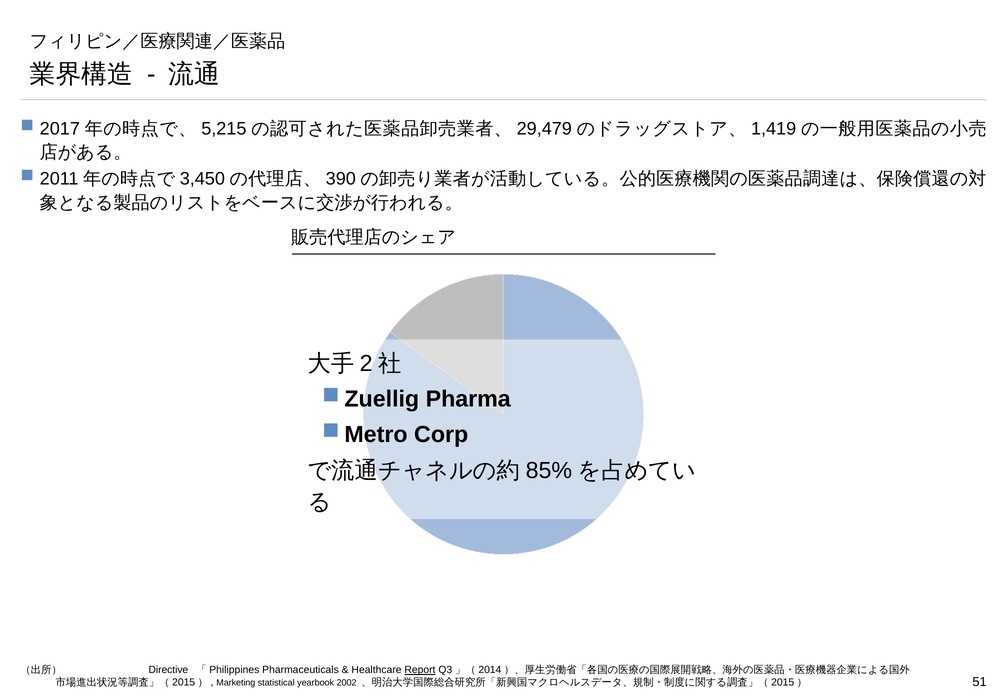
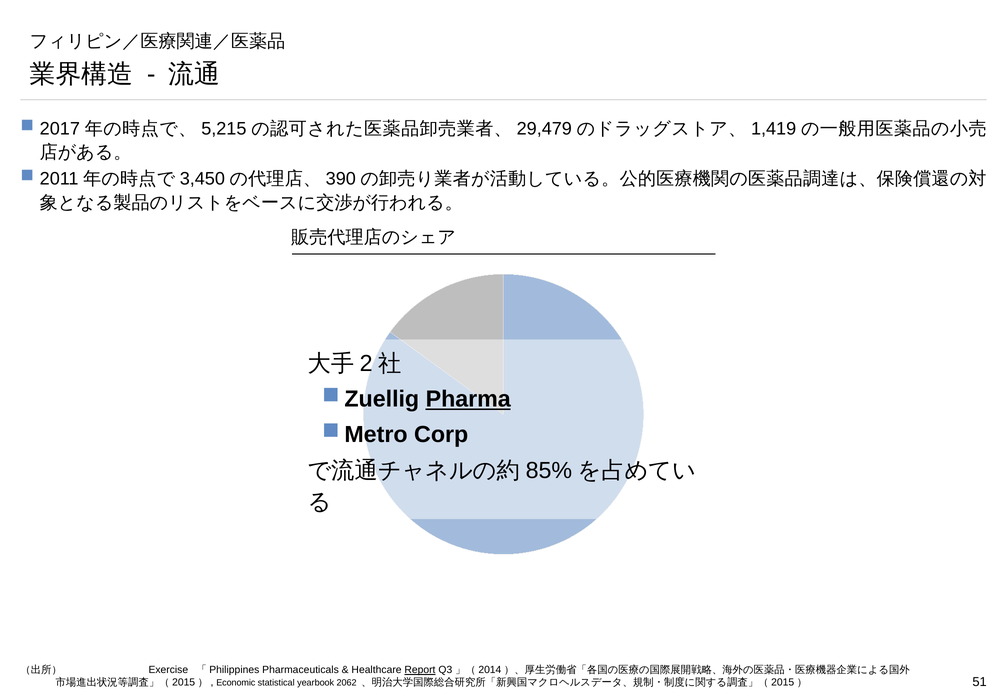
Pharma underline: none -> present (468, 399)
Directive: Directive -> Exercise (168, 670)
Marketing: Marketing -> Economic (236, 683)
2002: 2002 -> 2062 (347, 683)
